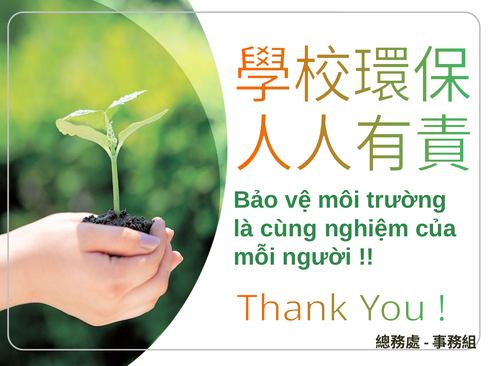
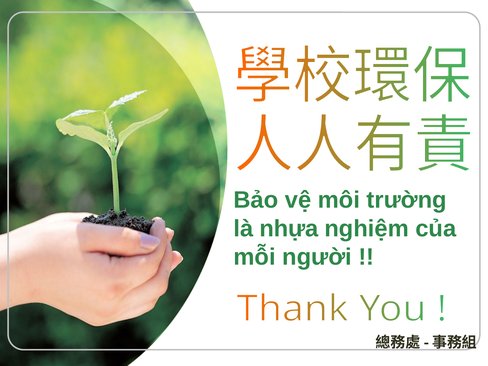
cùng: cùng -> nhựa (289, 229)
